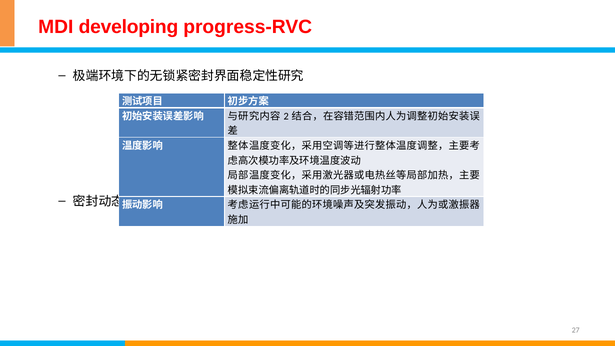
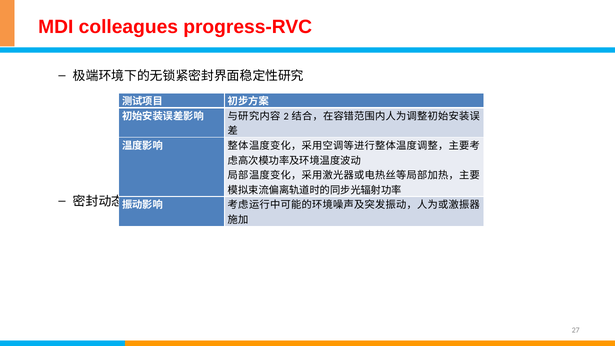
developing: developing -> colleagues (128, 27)
